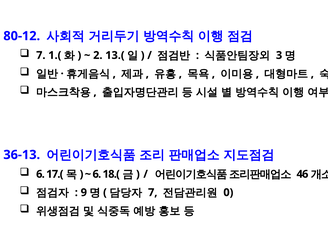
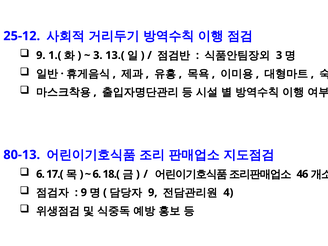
80-12: 80-12 -> 25-12 (22, 36)
7: 7 -> 9 (41, 55)
2: 2 -> 3 (98, 55)
36-13: 36-13 -> 80-13 (22, 155)
7: 7 -> 9 (153, 192)
0: 0 -> 4 (228, 192)
